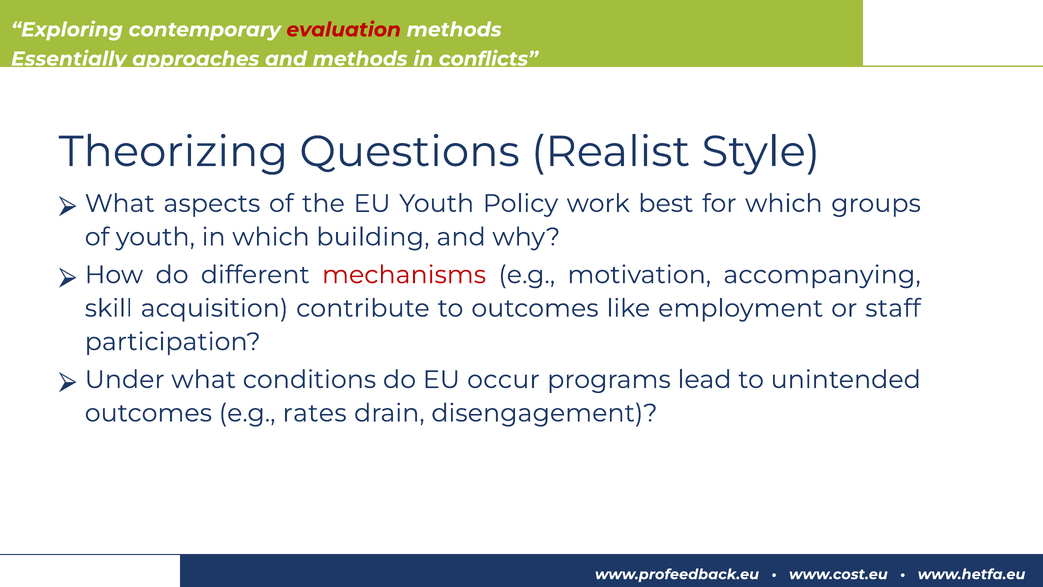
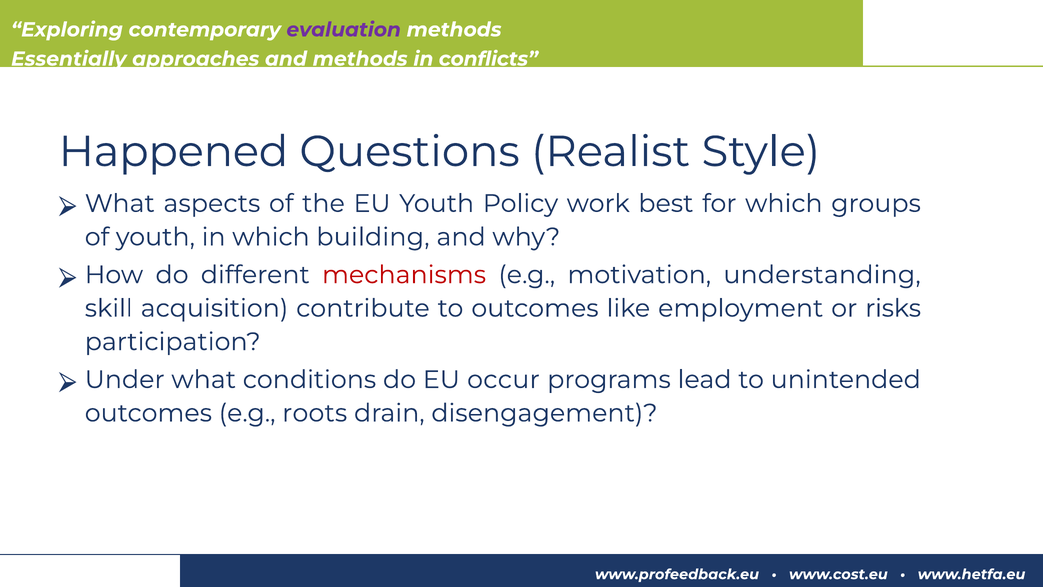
evaluation colour: red -> purple (344, 30)
Theorizing: Theorizing -> Happened (173, 152)
accompanying: accompanying -> understanding (822, 275)
staff: staff -> risks (893, 308)
rates: rates -> roots (315, 413)
